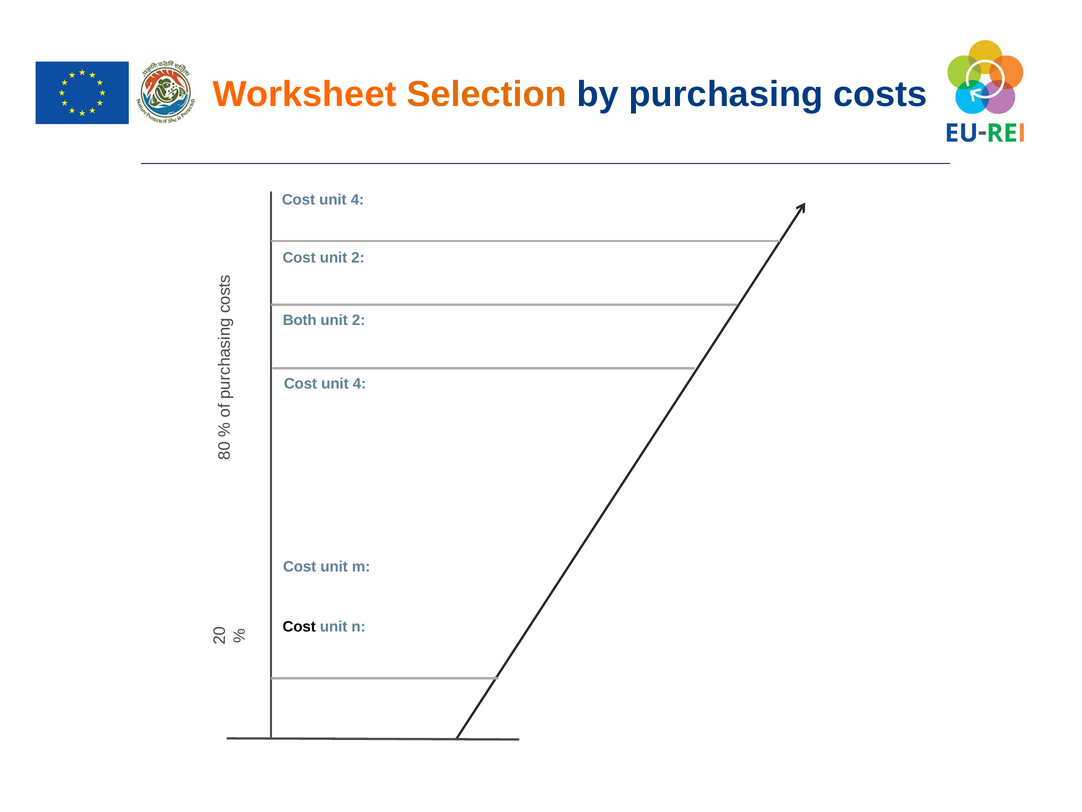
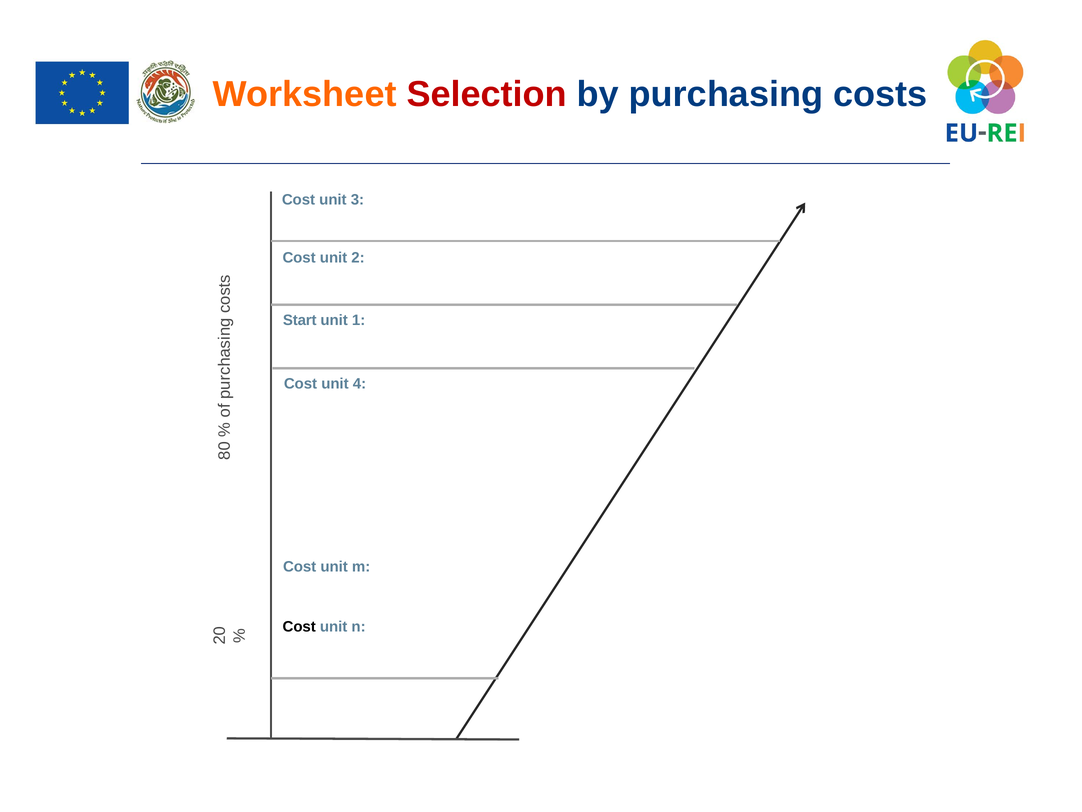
Selection colour: orange -> red (487, 94)
4: 4 -> 3 (357, 200)
Both: Both -> Start (300, 320)
2: 2 -> 1 (359, 320)
